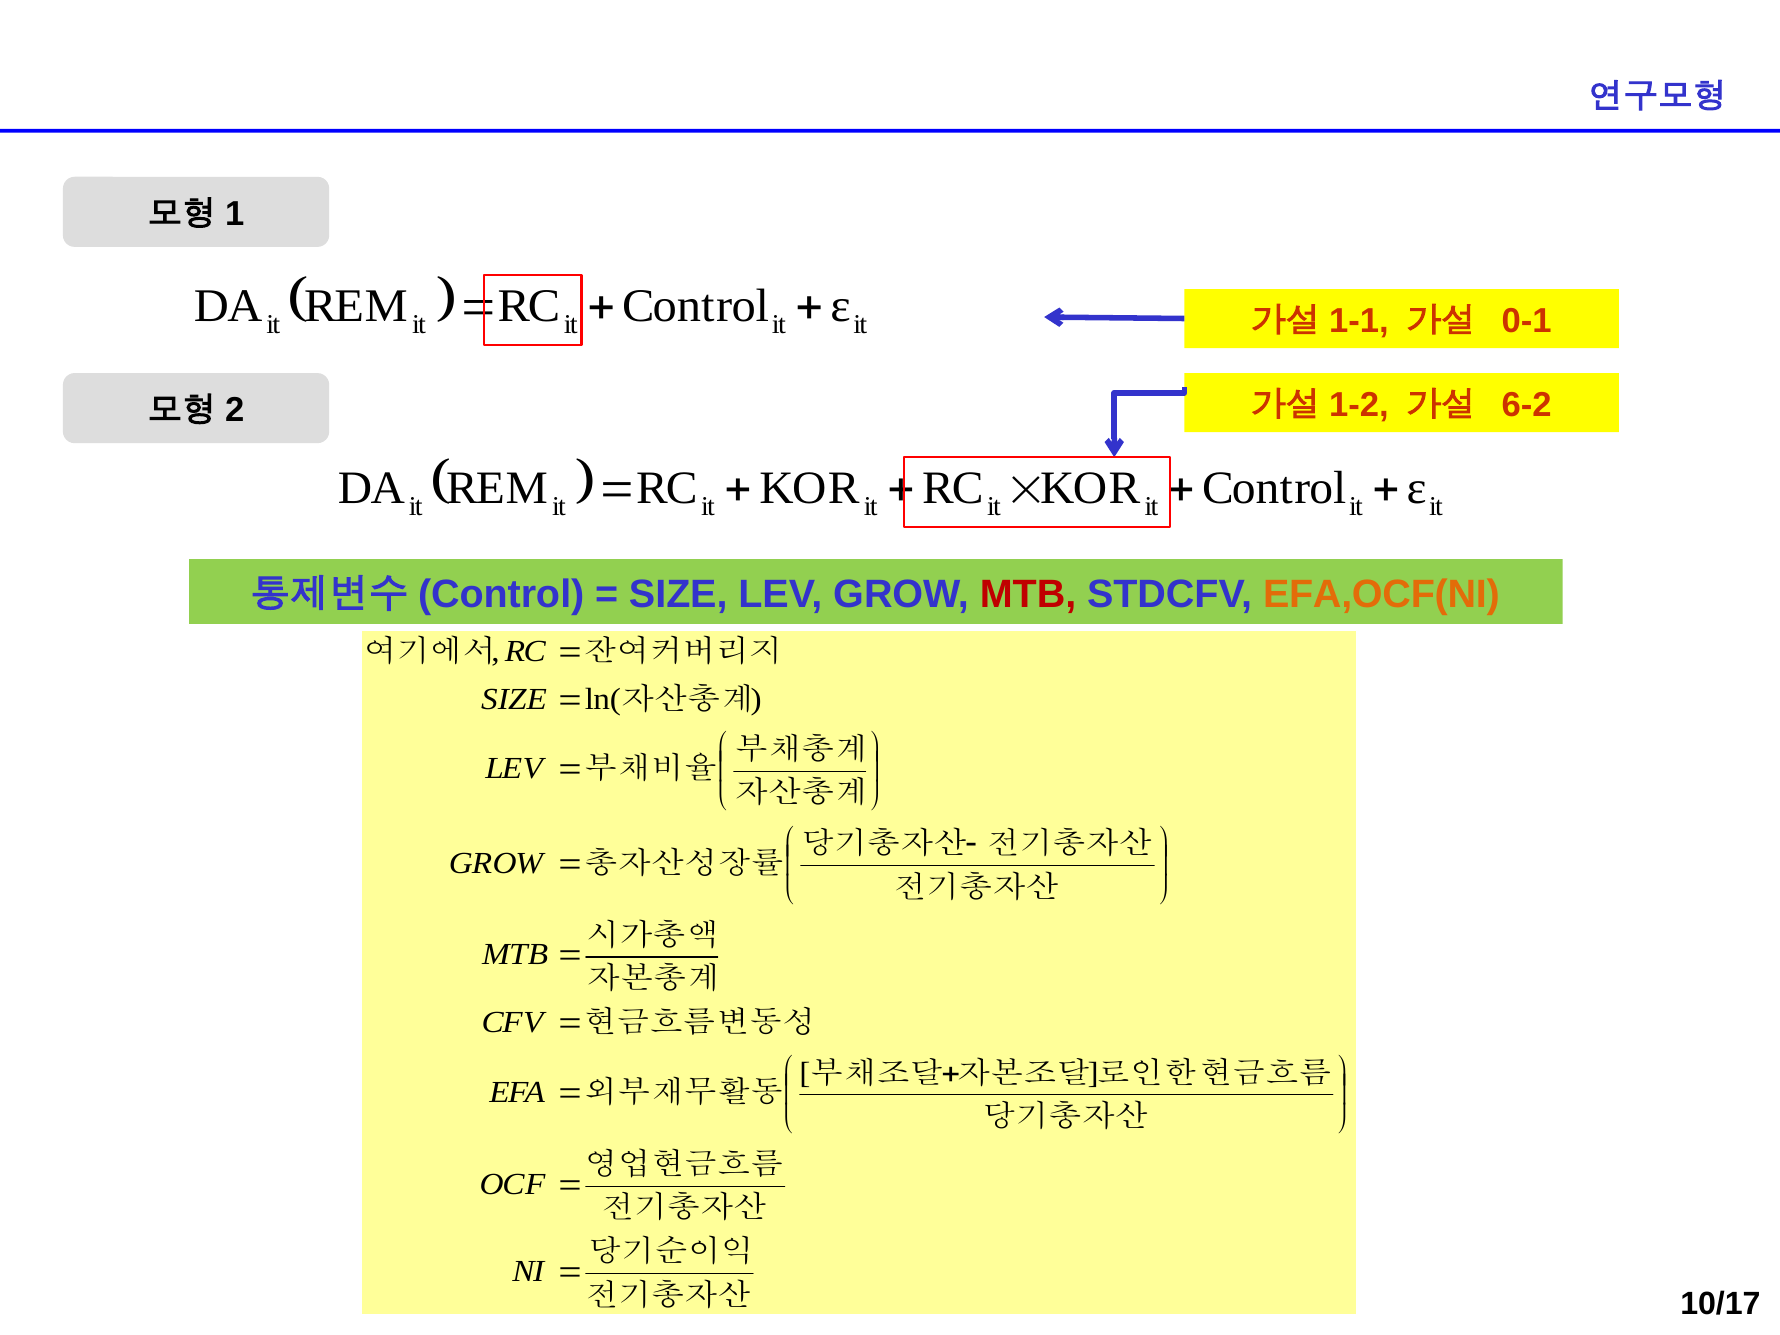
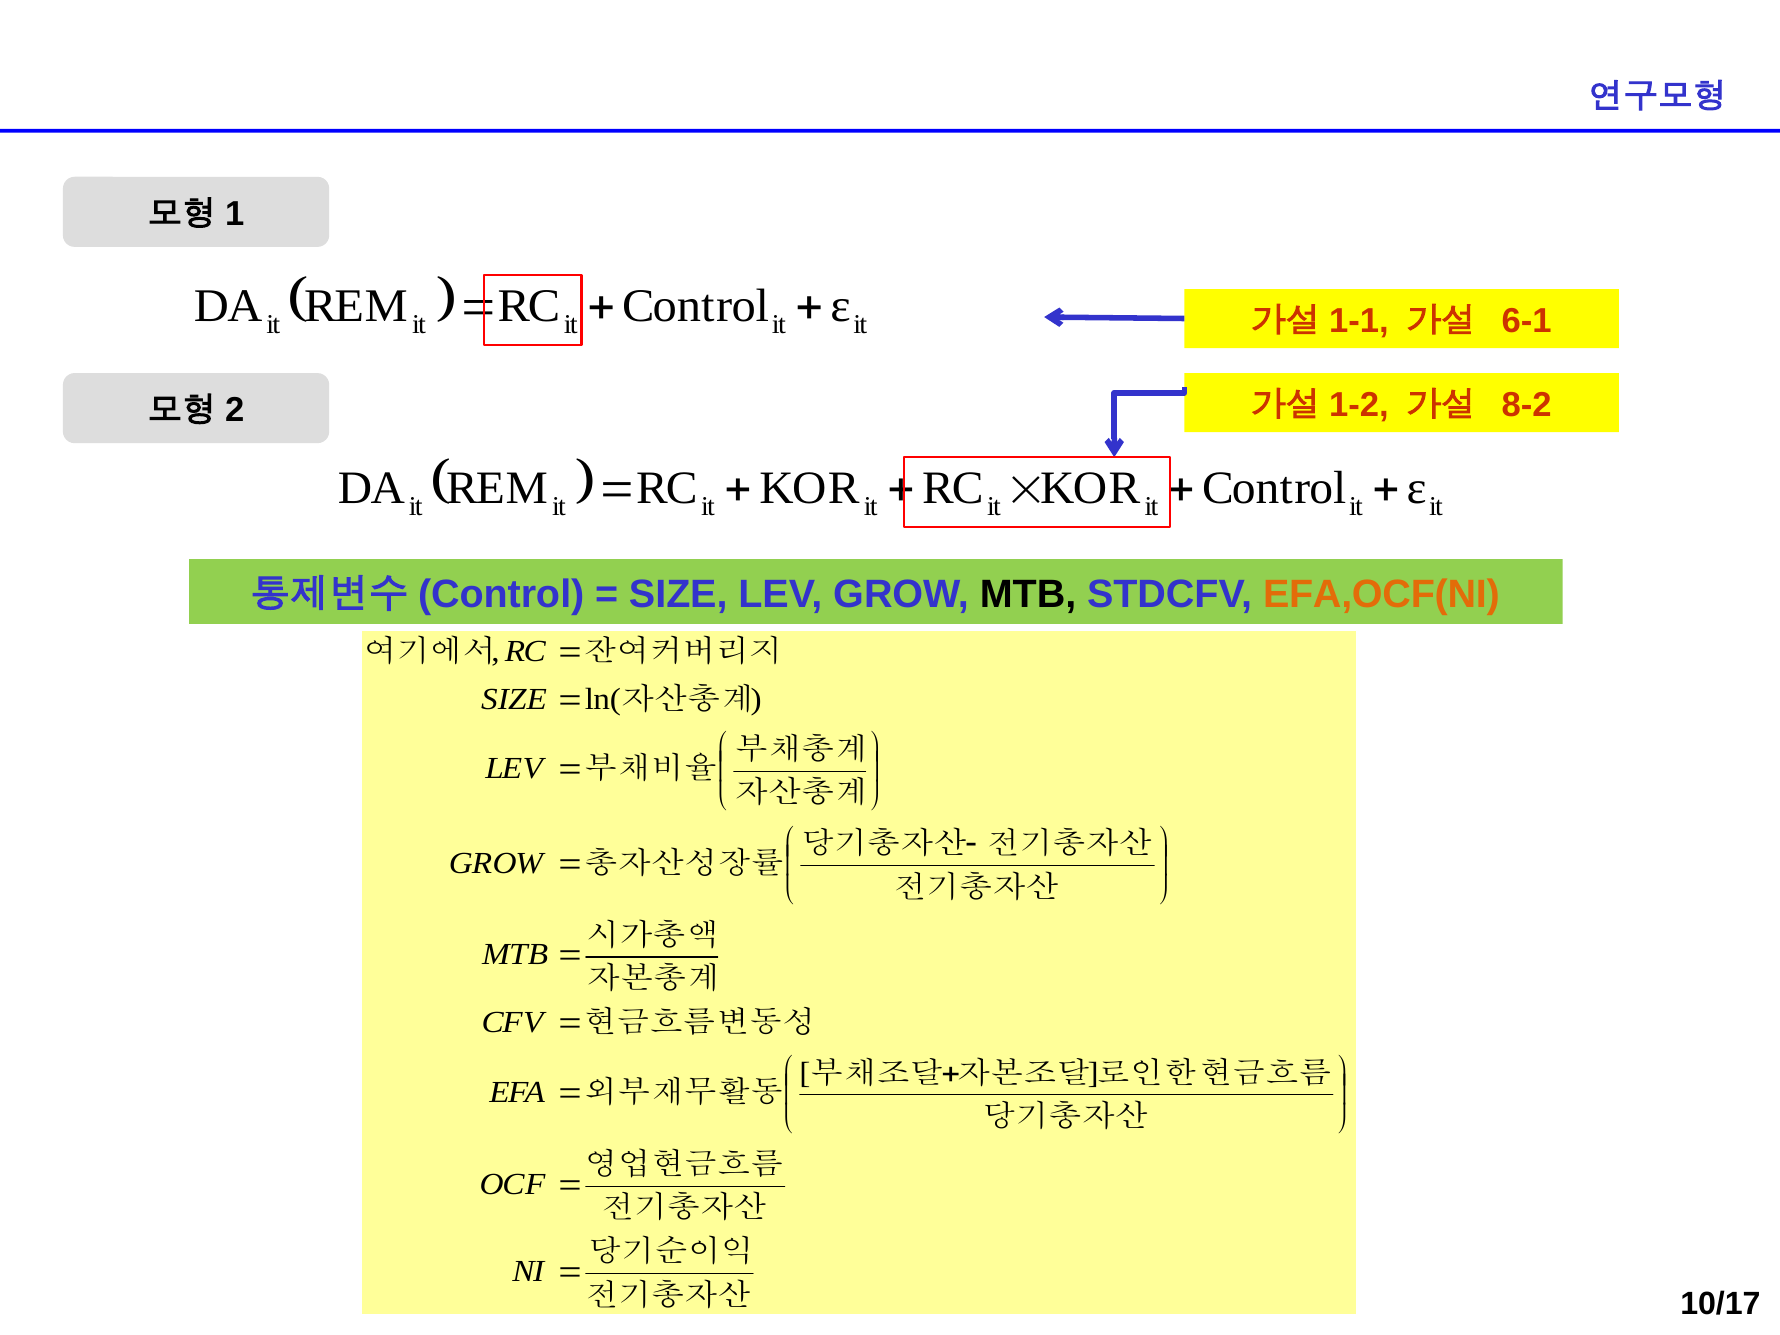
0-1: 0-1 -> 6-1 (1527, 321)
6-2: 6-2 -> 8-2 (1527, 405)
MTB colour: red -> black (1028, 594)
